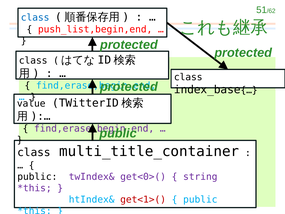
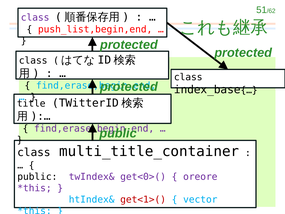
class colour: blue -> purple (35, 18)
value: value -> title (31, 103)
string: string -> oreore (200, 176)
public: public -> vector (200, 199)
